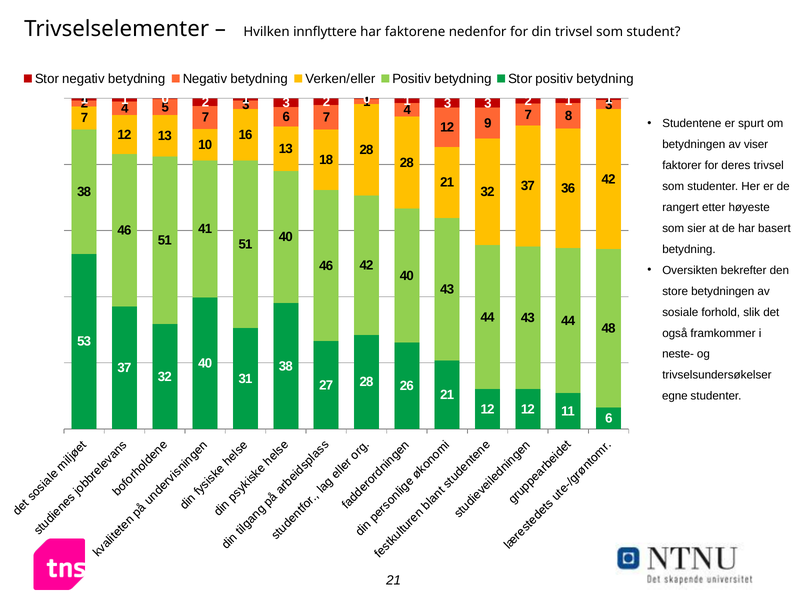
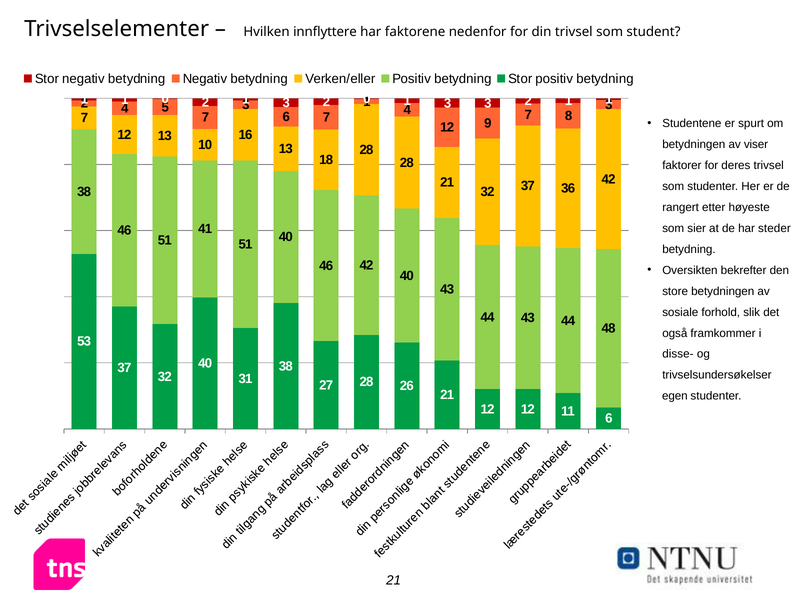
basert: basert -> steder (774, 228)
neste-: neste- -> disse- (678, 354)
egne: egne -> egen (675, 396)
